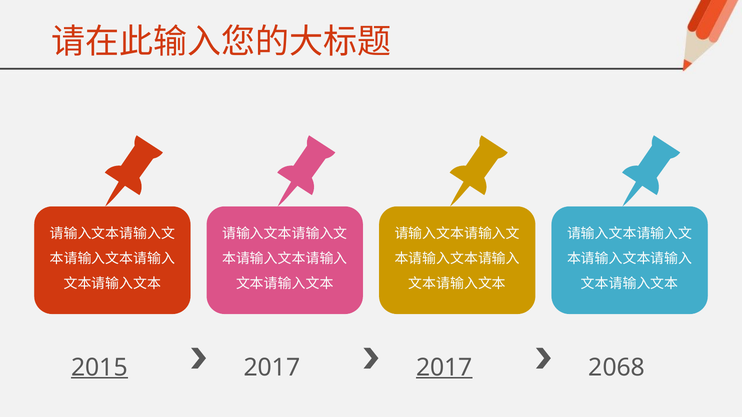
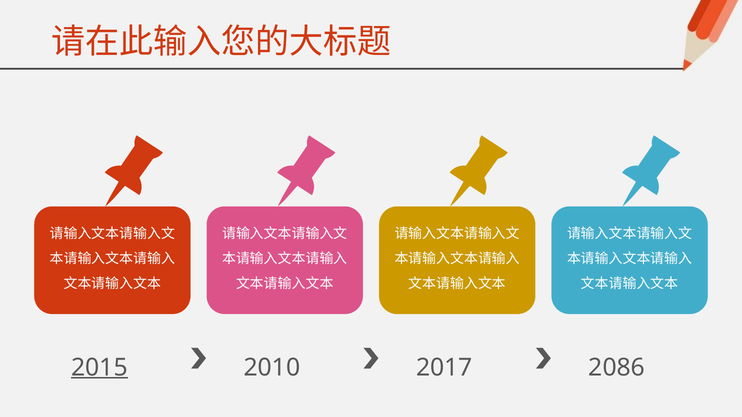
2017: 2017 -> 2010 (272, 368)
2017 underline: present -> none (444, 368)
2068: 2068 -> 2086 (617, 368)
